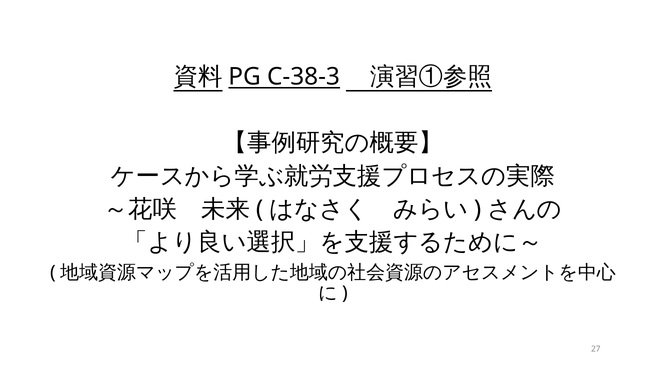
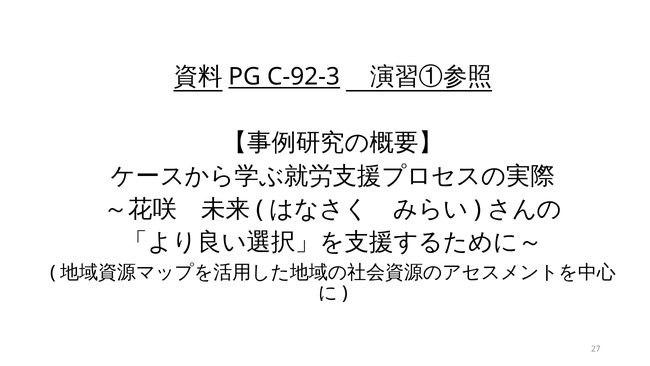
C-38-3: C-38-3 -> C-92-3 (304, 77)
